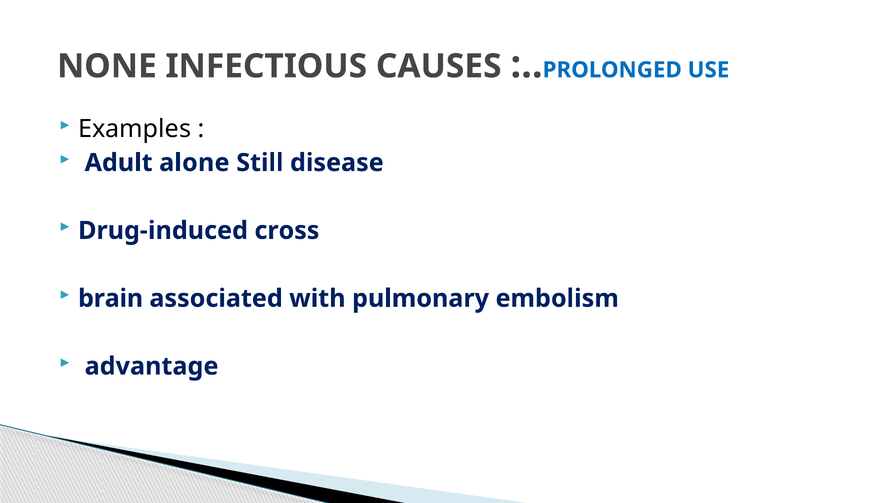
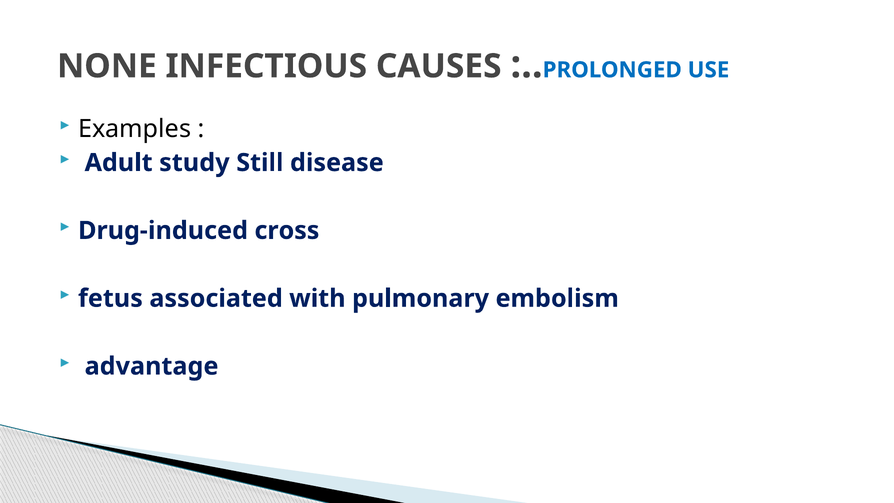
alone: alone -> study (194, 163)
brain: brain -> fetus (110, 298)
